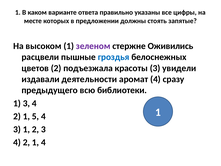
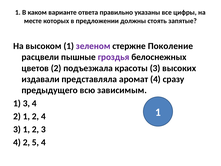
Оживились: Оживились -> Поколение (171, 46)
гроздья colour: blue -> purple (114, 57)
увидели: увидели -> высоких (179, 68)
деятельности: деятельности -> представляла (89, 79)
библиотеки: библиотеки -> зависимым (122, 90)
2 1 5: 5 -> 2 (35, 116)
1: 1 -> 5 (35, 142)
